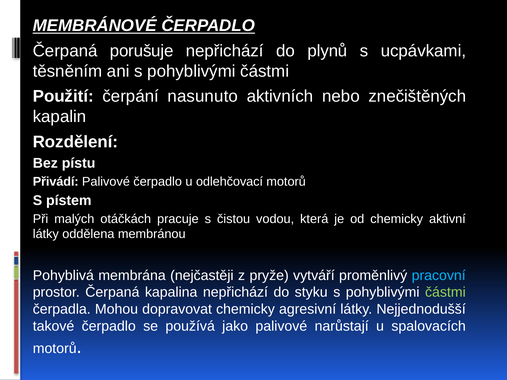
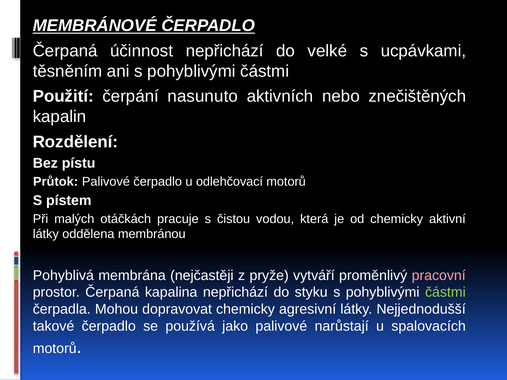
porušuje: porušuje -> účinnost (142, 51)
plynů: plynů -> velké (327, 51)
Přivádí: Přivádí -> Průtok (56, 182)
pracovní colour: light blue -> pink (439, 276)
